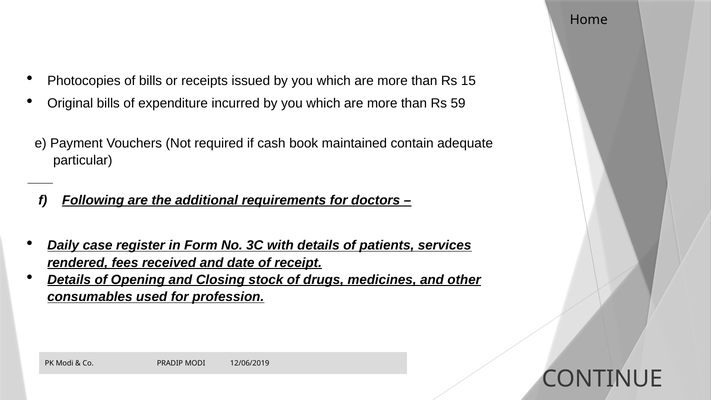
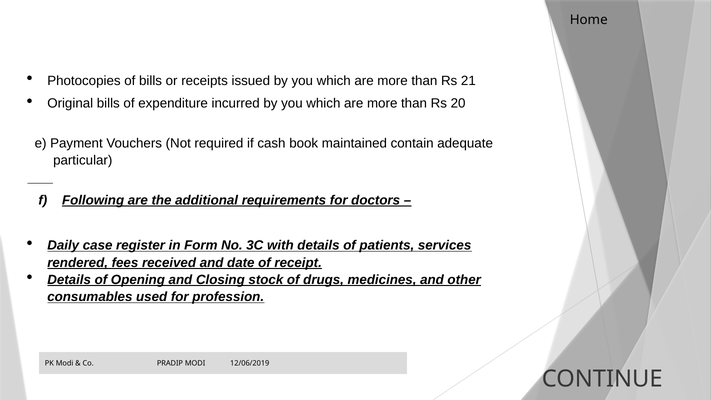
15: 15 -> 21 (468, 81)
59: 59 -> 20 (458, 103)
